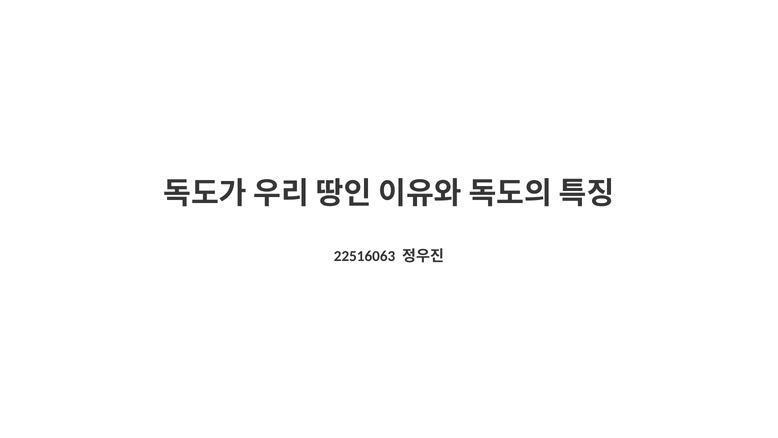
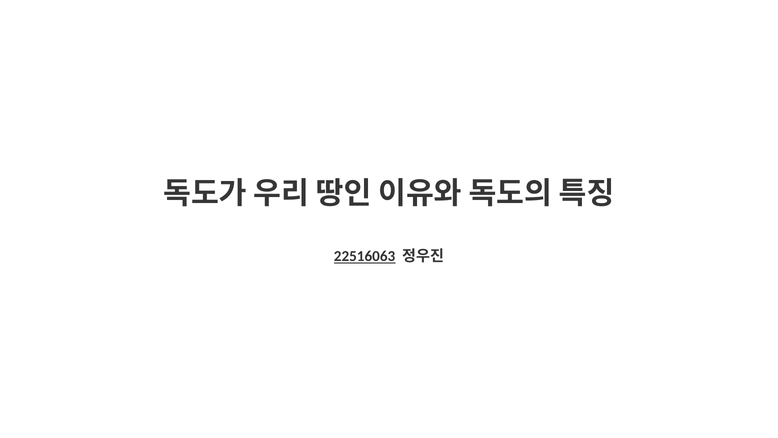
22516063 underline: none -> present (365, 256)
